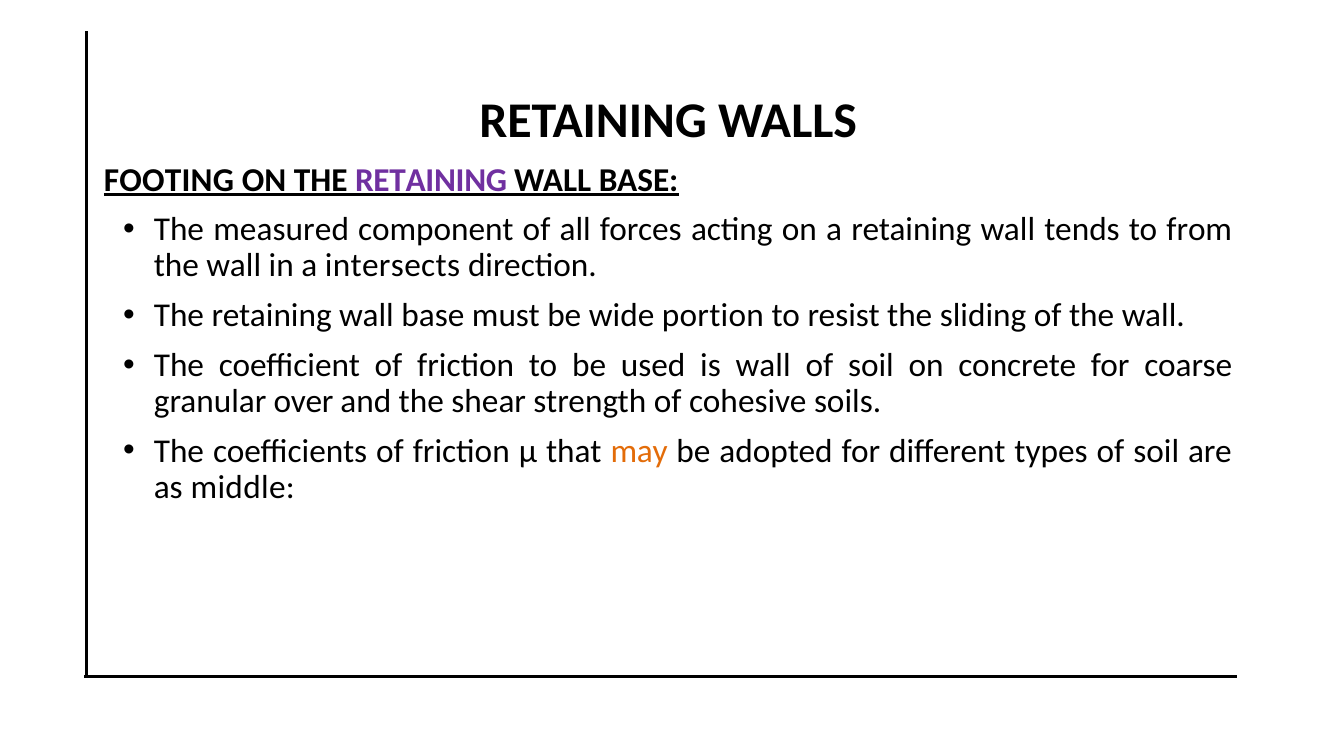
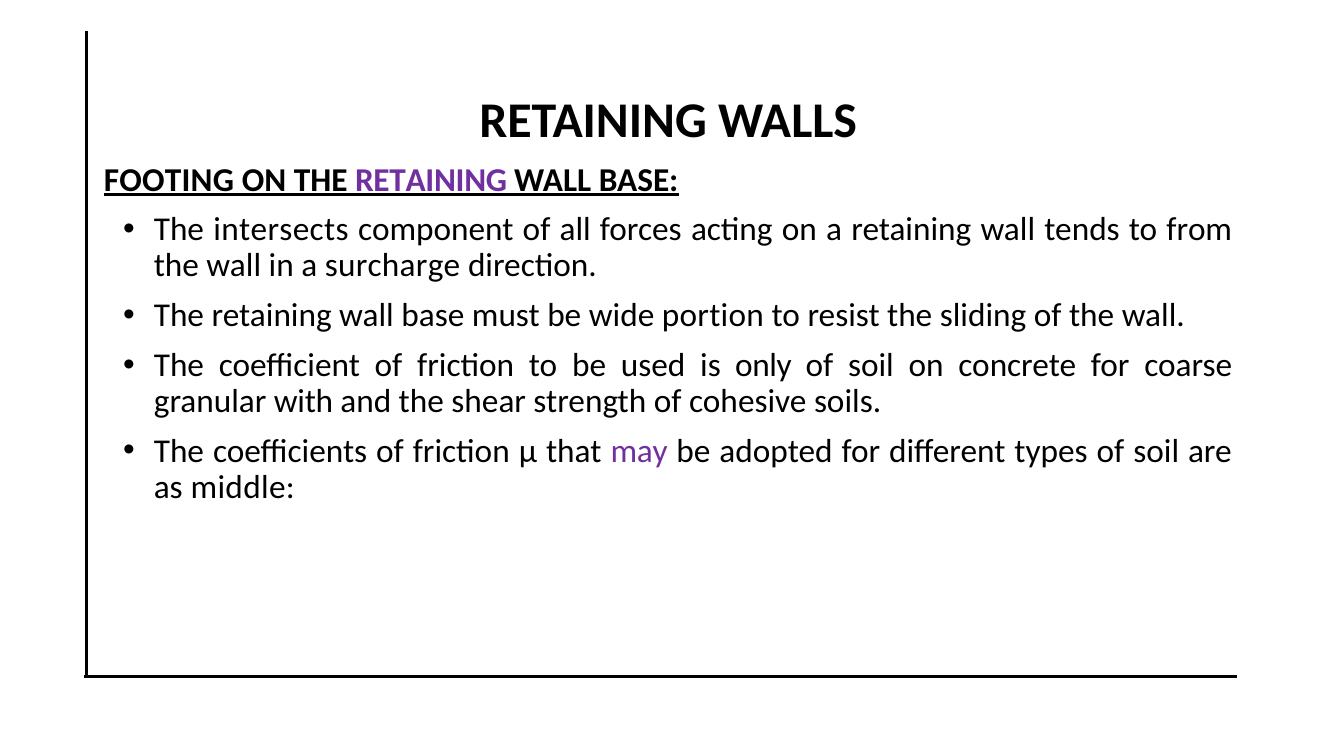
measured: measured -> intersects (281, 230)
intersects: intersects -> surcharge (392, 266)
is wall: wall -> only (763, 366)
over: over -> with (304, 401)
may colour: orange -> purple (639, 451)
